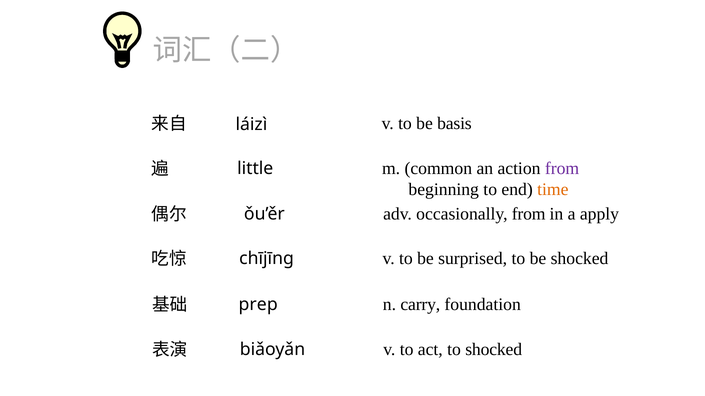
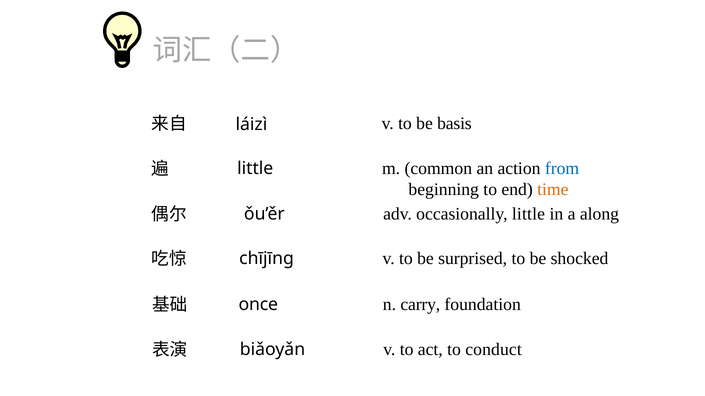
from colour: purple -> blue (562, 169)
occasionally from: from -> little (528, 214)
apply: apply -> along (599, 214)
prep: prep -> once (258, 305)
to shocked: shocked -> conduct (494, 350)
